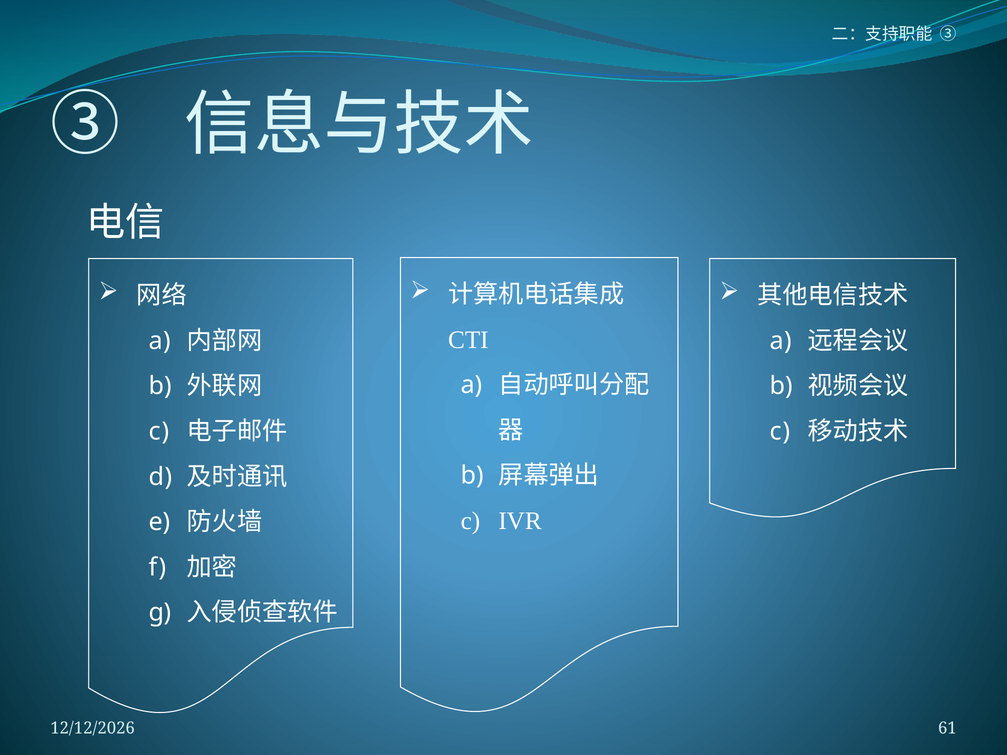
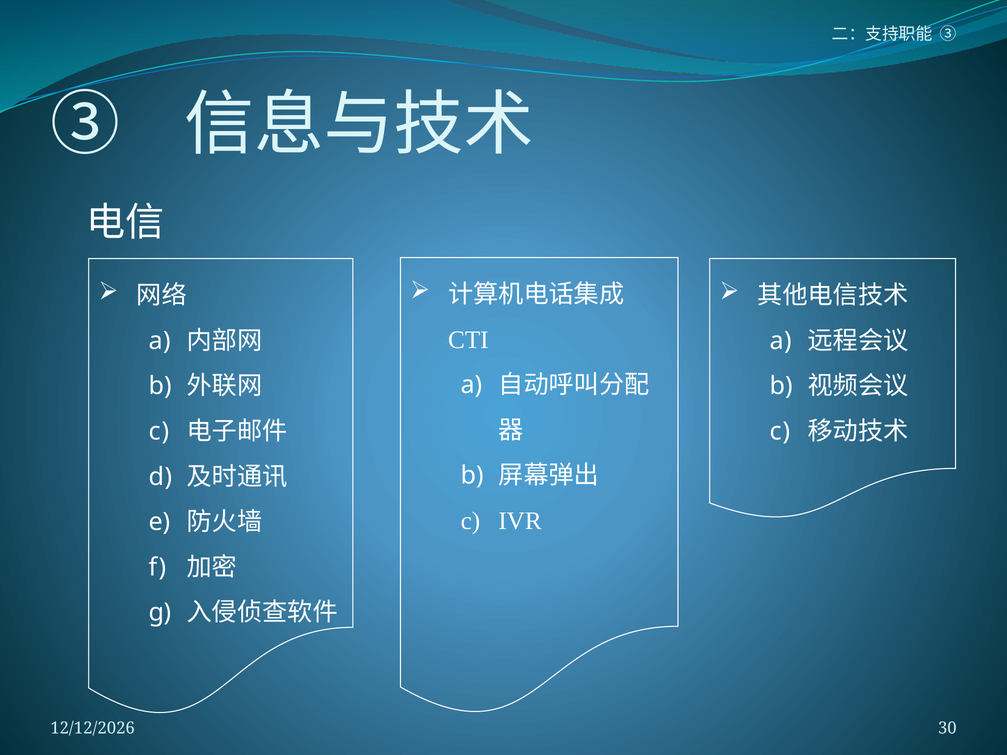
61: 61 -> 30 (947, 729)
